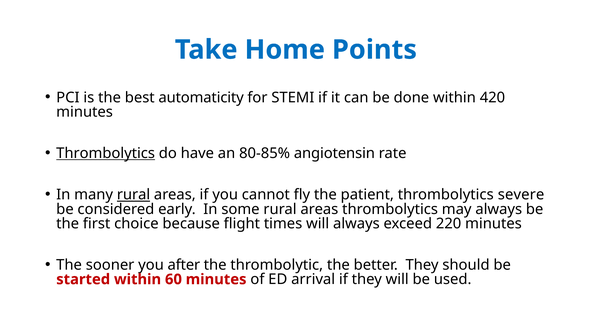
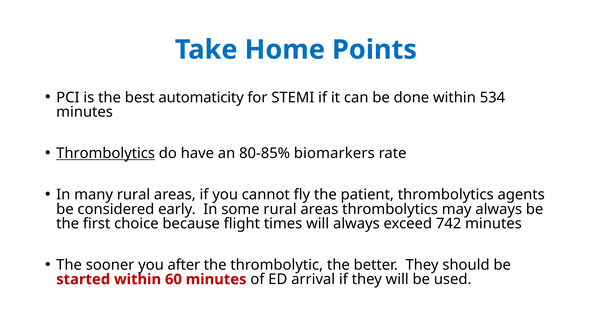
420: 420 -> 534 (492, 97)
angiotensin: angiotensin -> biomarkers (334, 153)
rural underline: present -> none (134, 195)
severe: severe -> agents (521, 195)
220: 220 -> 742 (449, 224)
